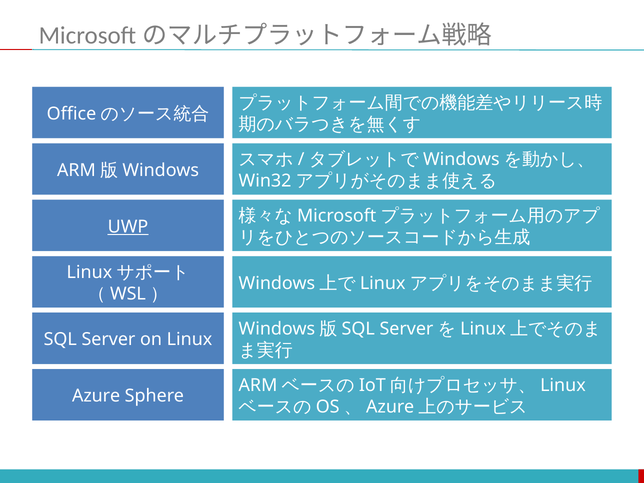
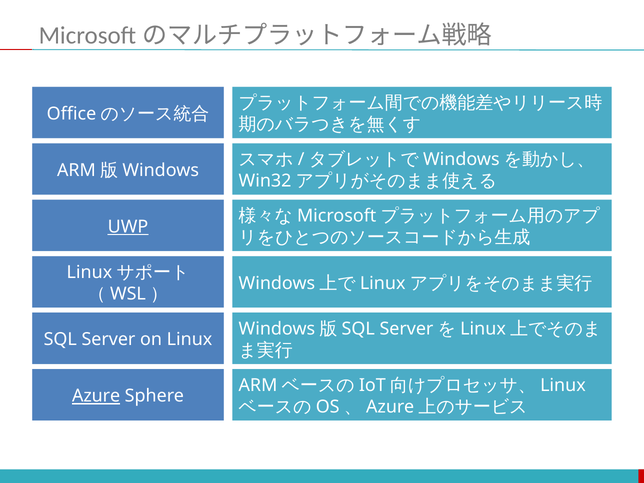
Azure underline: none -> present (96, 396)
